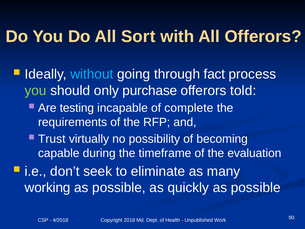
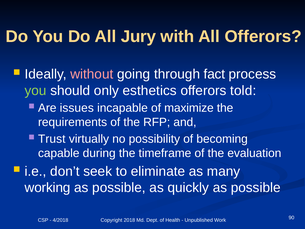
Sort: Sort -> Jury (138, 36)
without colour: light blue -> pink (92, 74)
purchase: purchase -> esthetics (150, 90)
testing: testing -> issues (77, 108)
complete: complete -> maximize (189, 108)
